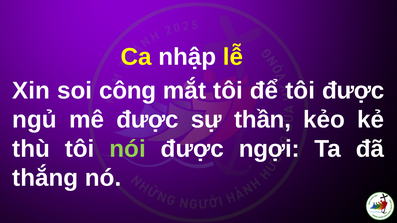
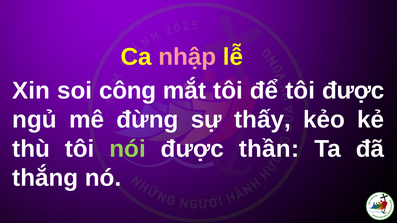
nhập colour: white -> pink (187, 57)
mê được: được -> đừng (147, 120)
thần: thần -> thấy (262, 120)
ngợi: ngợi -> thần (269, 149)
